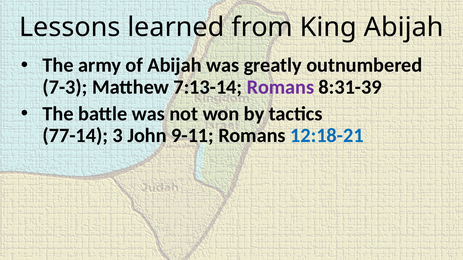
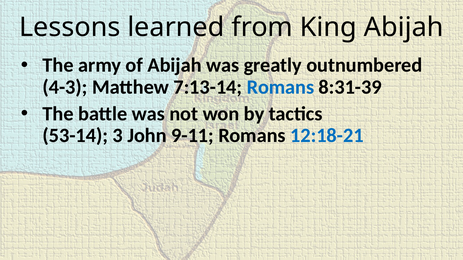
7-3: 7-3 -> 4-3 (65, 87)
Romans colour: purple -> blue (280, 87)
77-14: 77-14 -> 53-14 (75, 136)
